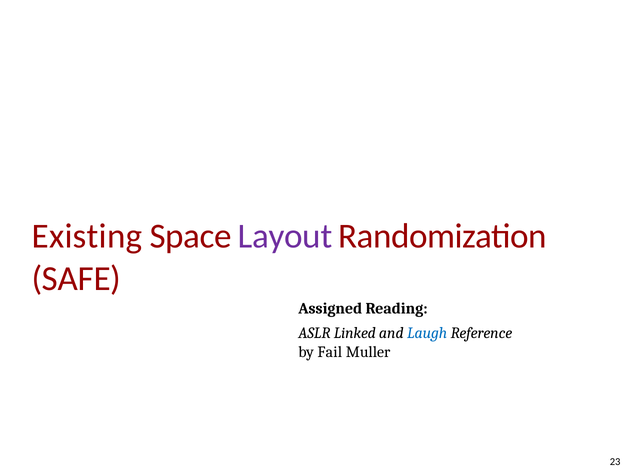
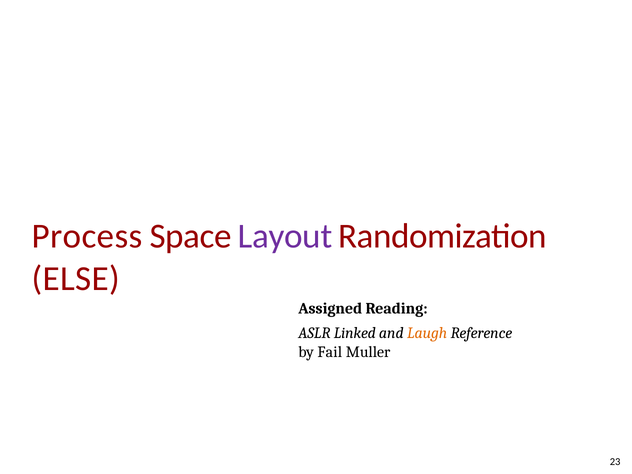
Existing: Existing -> Process (87, 236)
SAFE: SAFE -> ELSE (76, 278)
Laugh colour: blue -> orange (427, 333)
